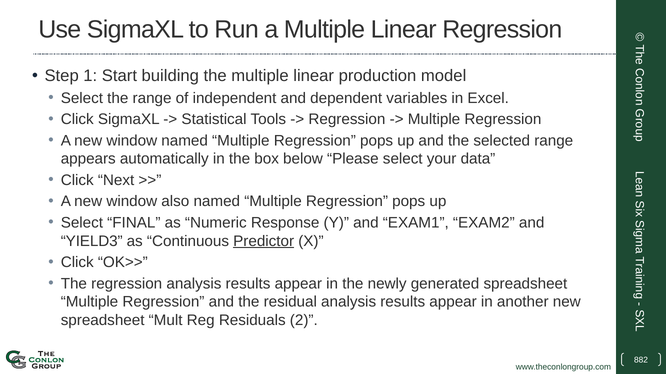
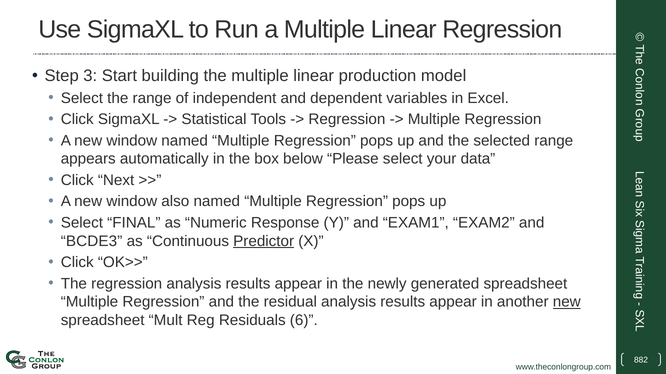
1: 1 -> 3 (90, 76)
YIELD3: YIELD3 -> BCDE3 (92, 241)
new underline: none -> present (567, 302)
2: 2 -> 6 (304, 321)
